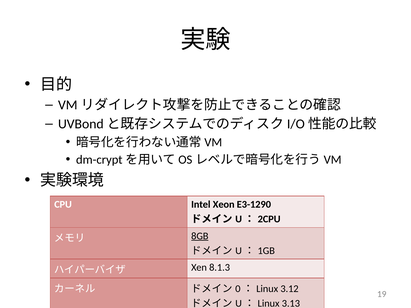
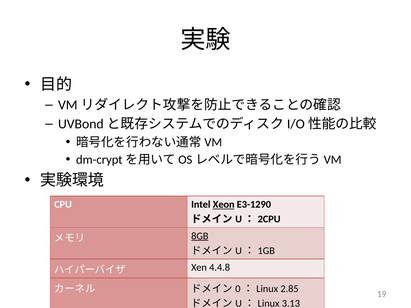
Xeon underline: none -> present (224, 205)
8.1.3: 8.1.3 -> 4.4.8 (220, 268)
3.12: 3.12 -> 2.85 (290, 289)
